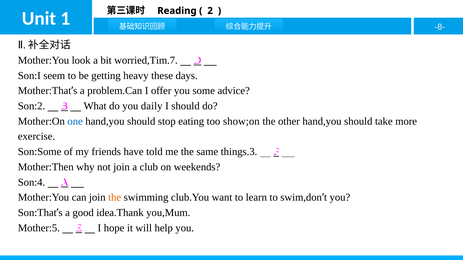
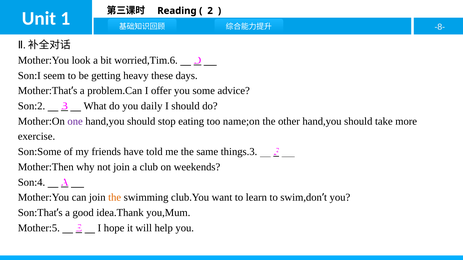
worried,Tim.7: worried,Tim.7 -> worried,Tim.6 (146, 60)
one colour: blue -> purple (75, 121)
show;on: show;on -> name;on (241, 121)
